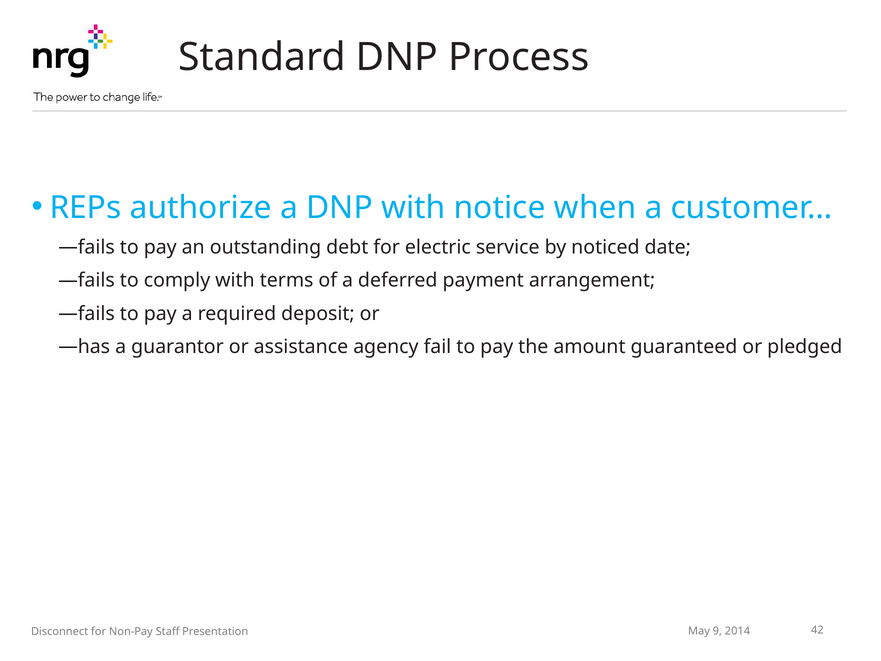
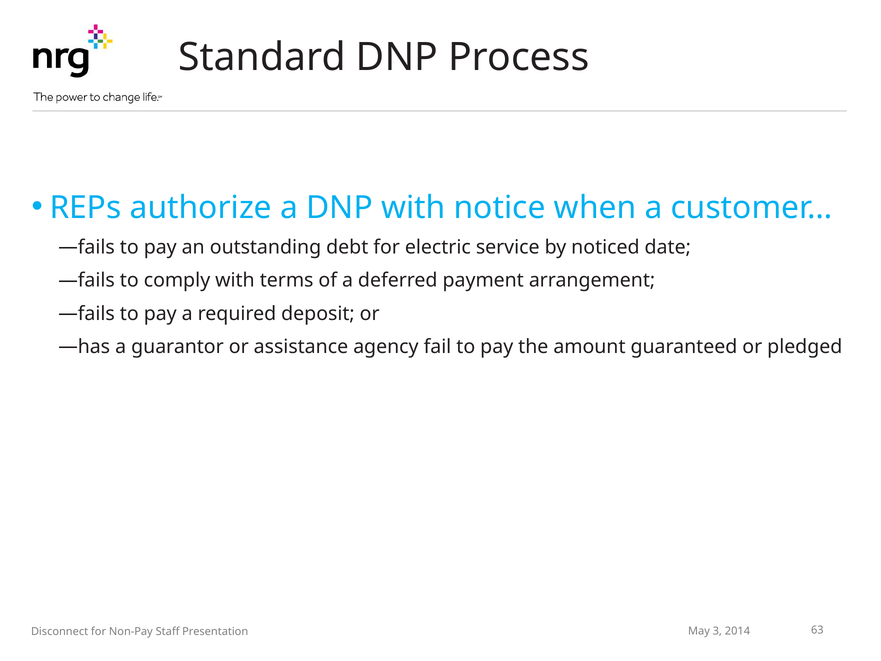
9: 9 -> 3 (717, 631)
42: 42 -> 63 (817, 630)
